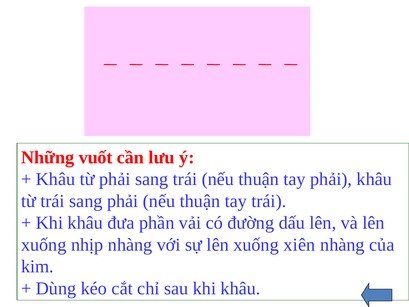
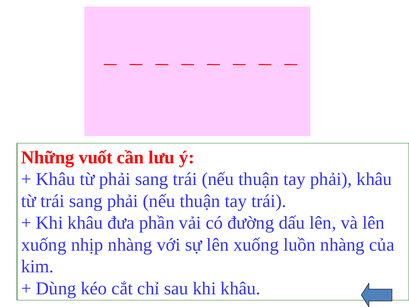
xiên: xiên -> luồn (300, 245)
